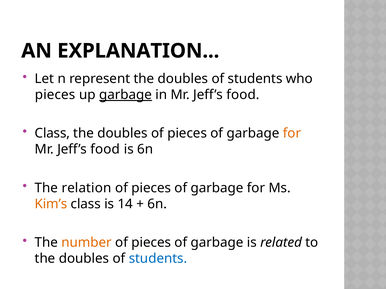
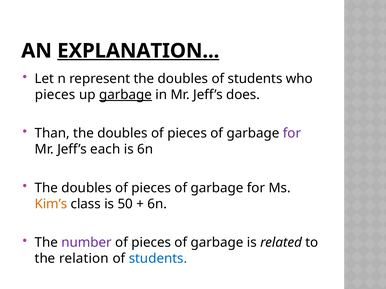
EXPLANATION underline: none -> present (138, 51)
in Mr Jeff’s food: food -> does (243, 95)
Class: Class -> Than (52, 134)
for colour: orange -> purple (292, 134)
food: food -> each (105, 150)
relation: relation -> doubles (87, 188)
14: 14 -> 50 (125, 204)
number colour: orange -> purple (87, 243)
doubles: doubles -> relation (84, 259)
